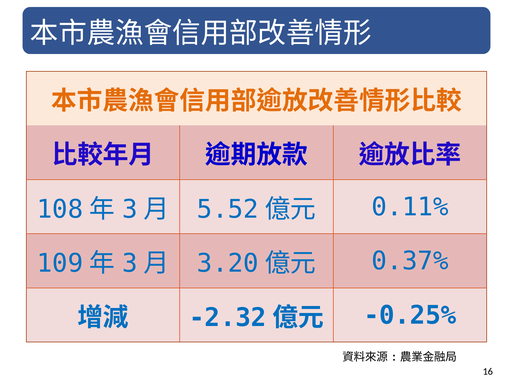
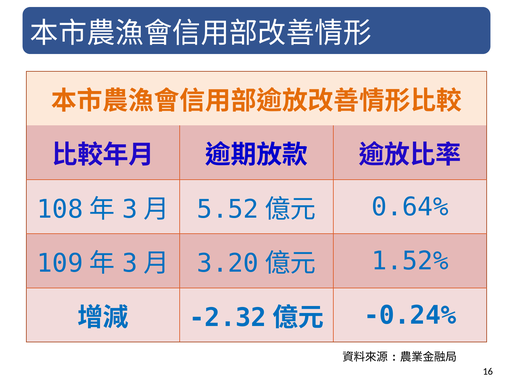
0.11%: 0.11% -> 0.64% (410, 207)
0.37%: 0.37% -> 1.52% (410, 261)
-0.25%: -0.25% -> -0.24% (410, 315)
